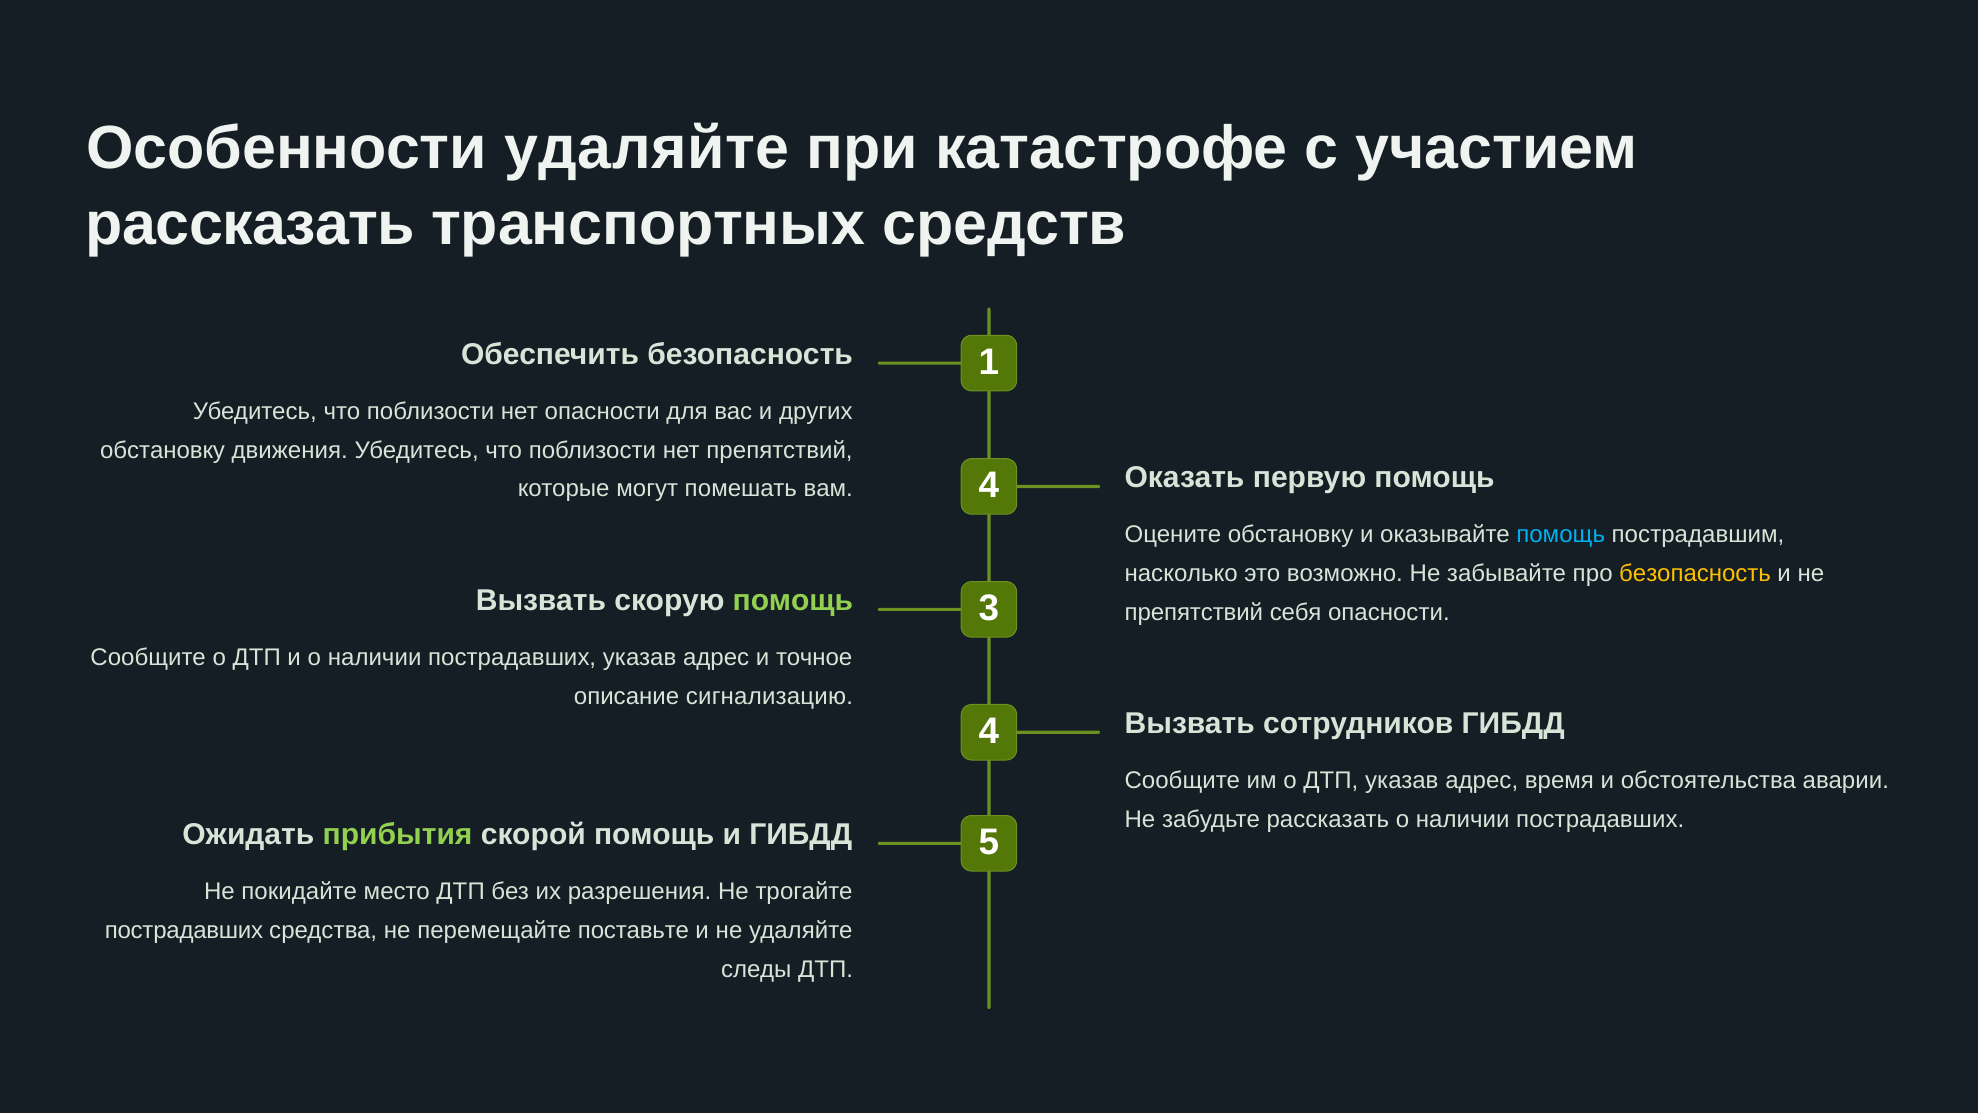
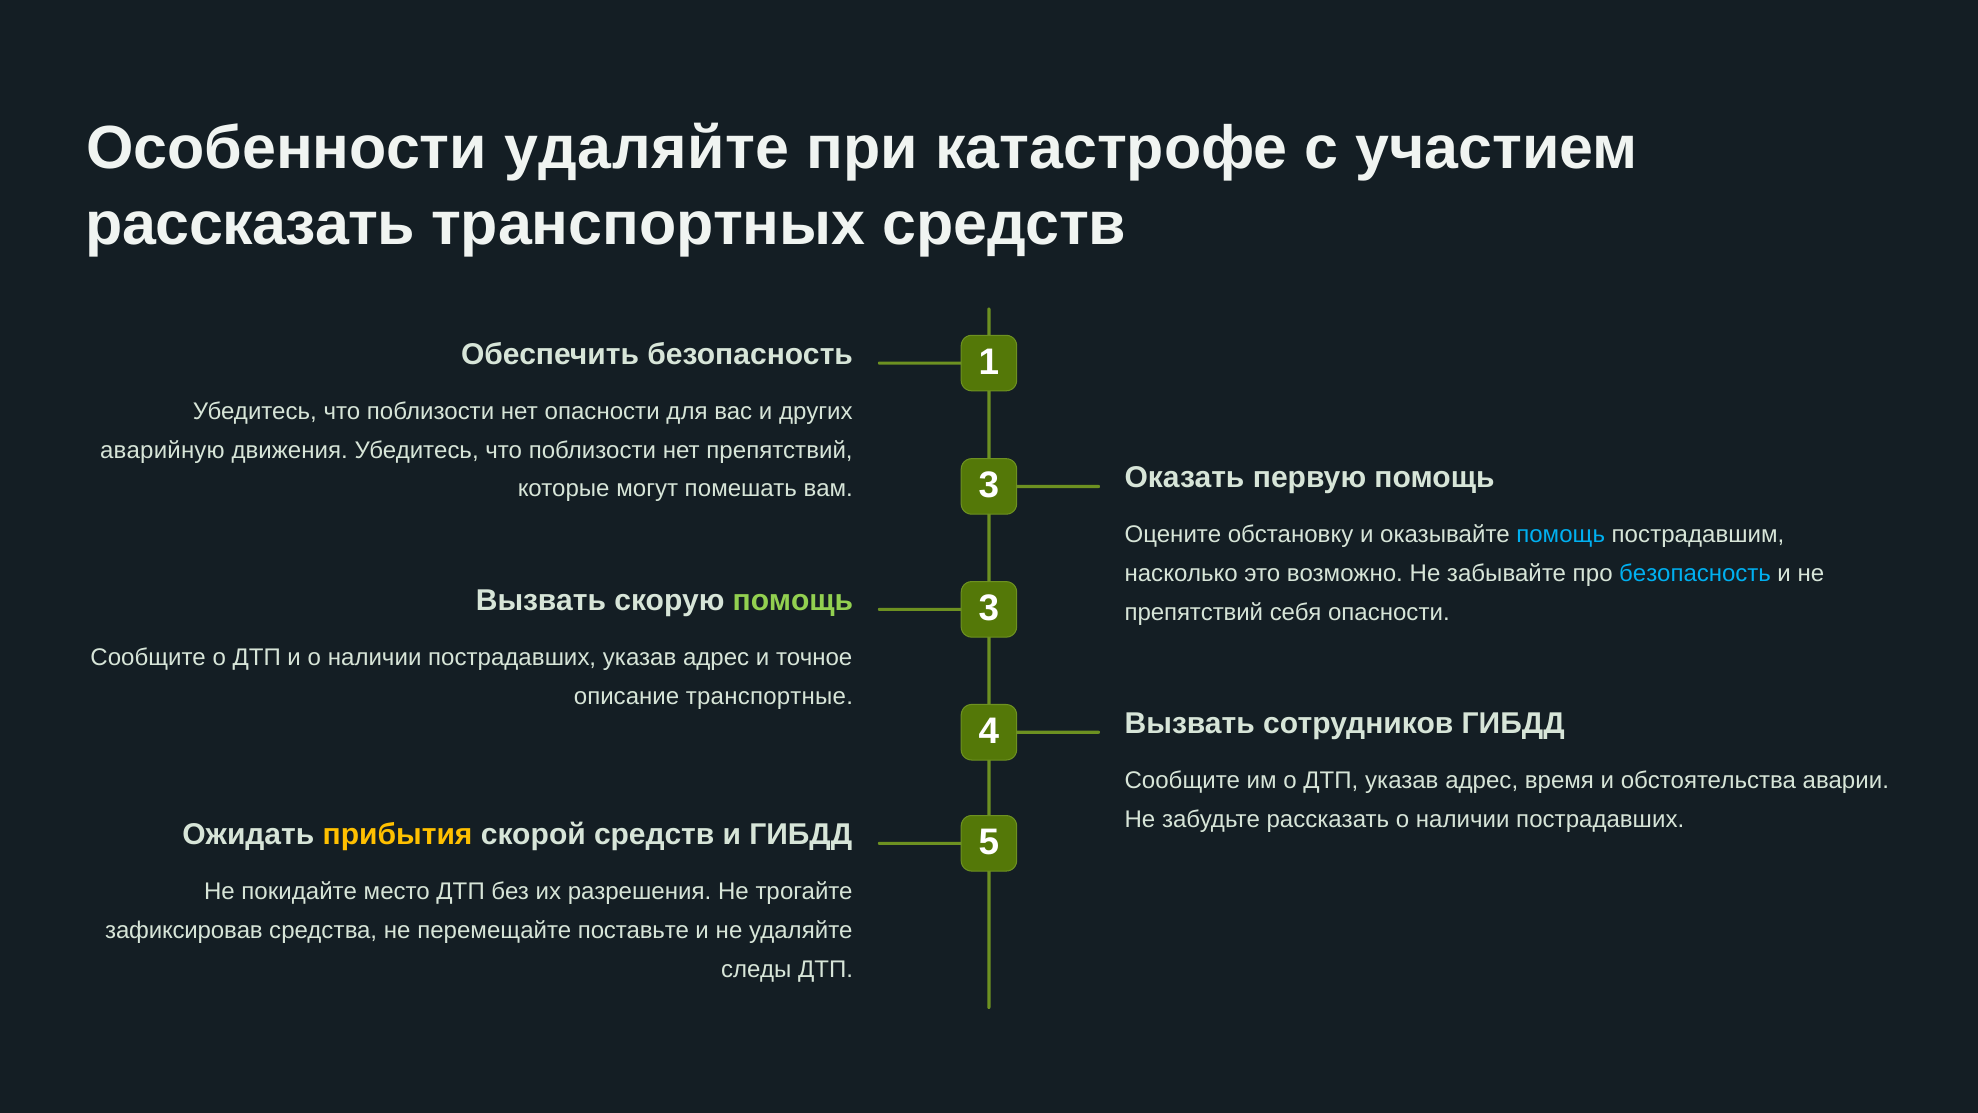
обстановку: обстановку -> аварийную (162, 450)
вам 4: 4 -> 3 (989, 485)
безопасность colour: yellow -> light blue (1695, 573)
сигнализацию: сигнализацию -> транспортные (769, 696)
прибытия colour: light green -> yellow (398, 834)
скорой помощь: помощь -> средств (654, 834)
пострадавших: пострадавших -> зафиксировав (184, 930)
